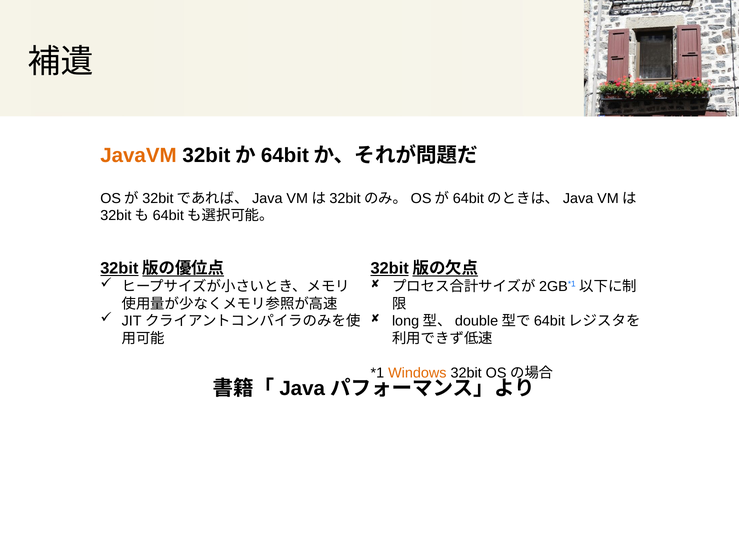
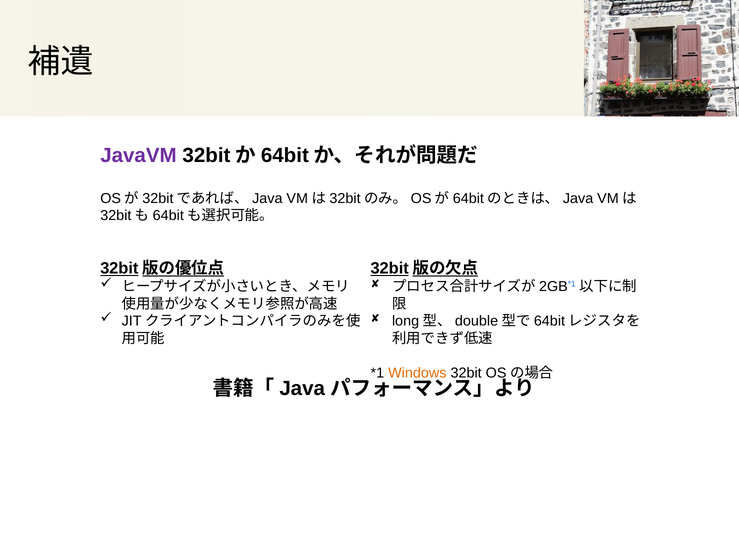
JavaVM colour: orange -> purple (138, 156)
